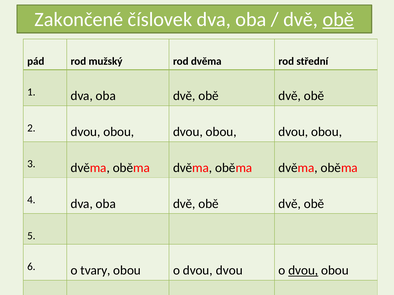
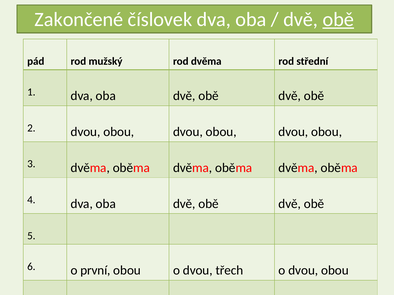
tvary: tvary -> první (95, 271)
dvou dvou: dvou -> třech (229, 271)
dvou underline: present -> none (303, 271)
